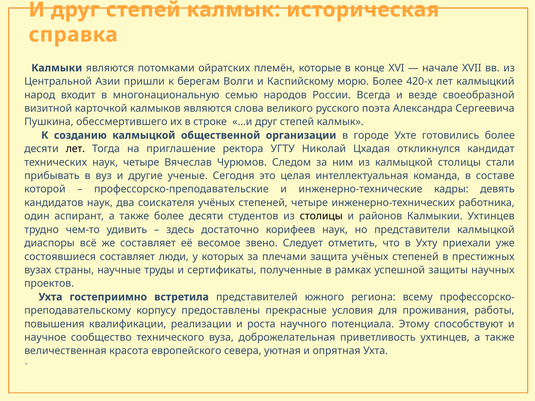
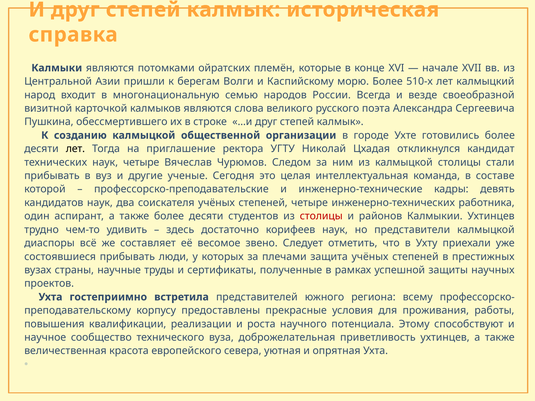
420-х: 420-х -> 510-х (420, 81)
столицы colour: black -> red (321, 216)
состоявшиеся составляет: составляет -> прибывать (127, 257)
